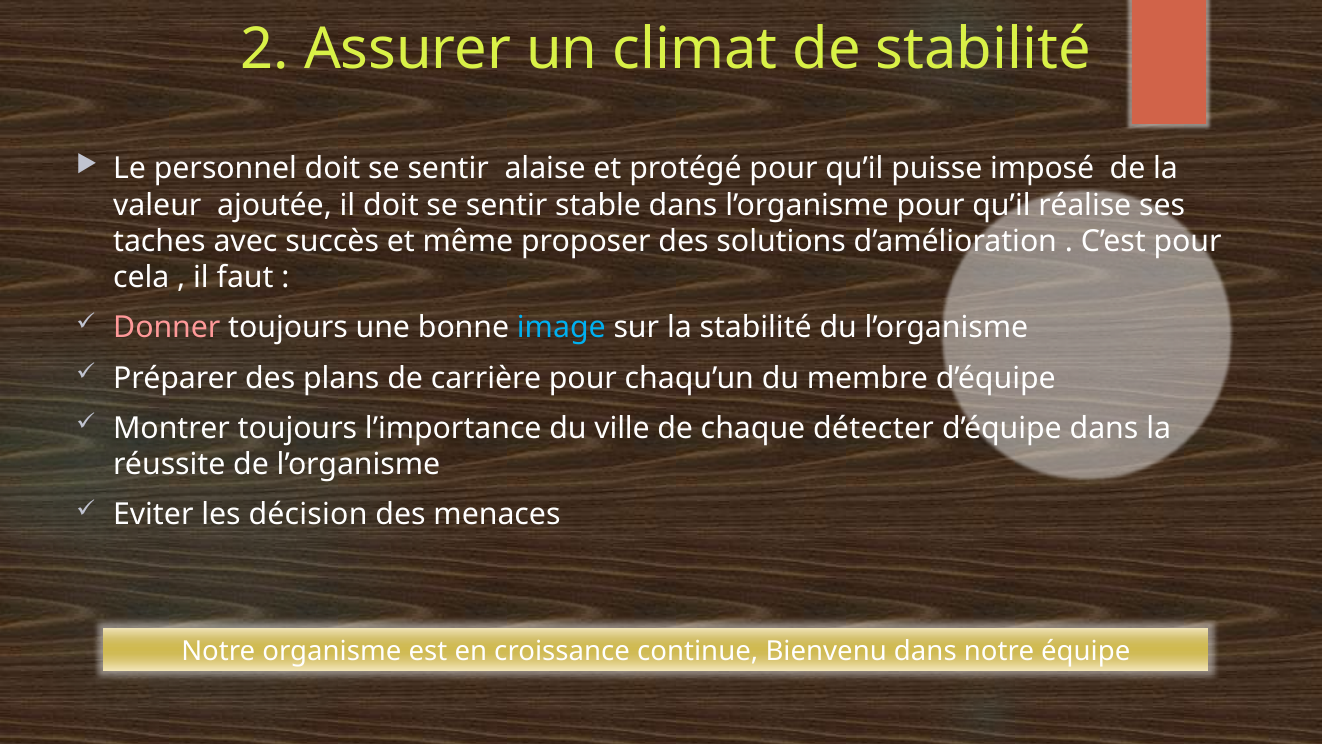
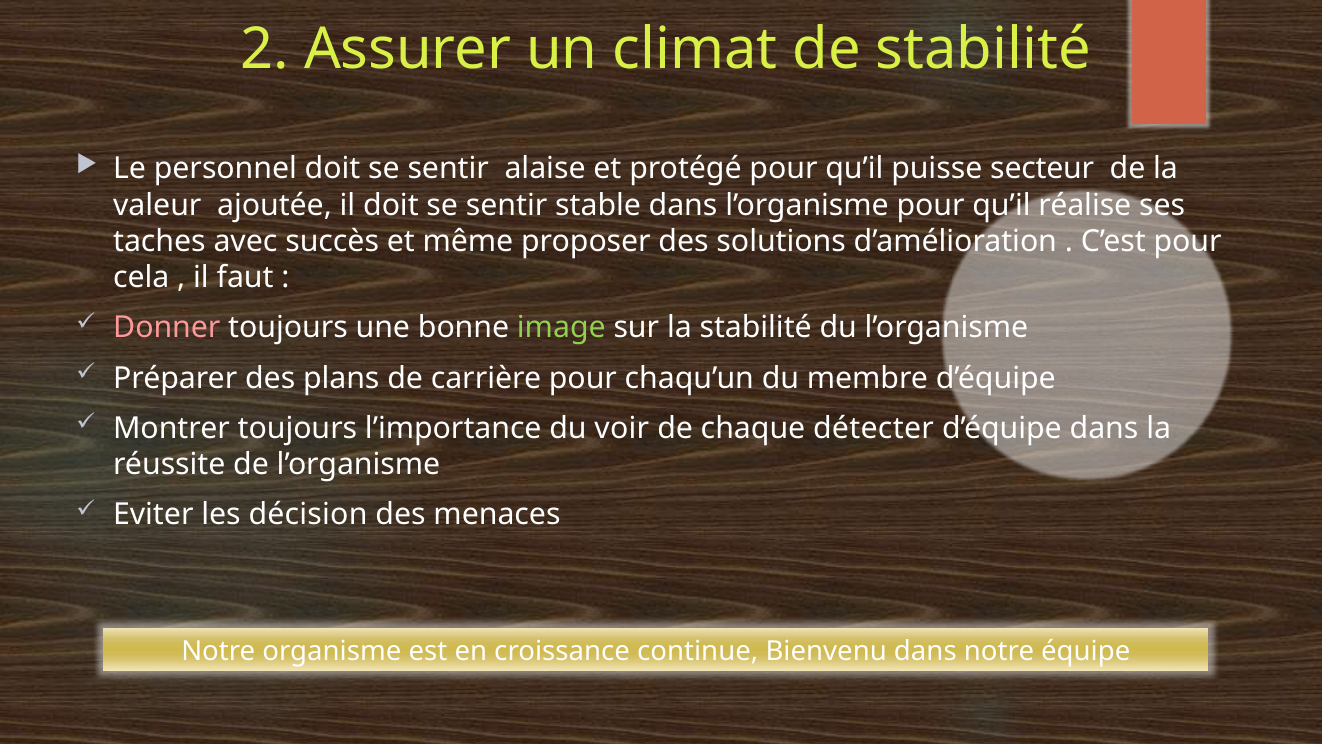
imposé: imposé -> secteur (1042, 169)
image colour: light blue -> light green (561, 328)
ville: ville -> voir (622, 428)
